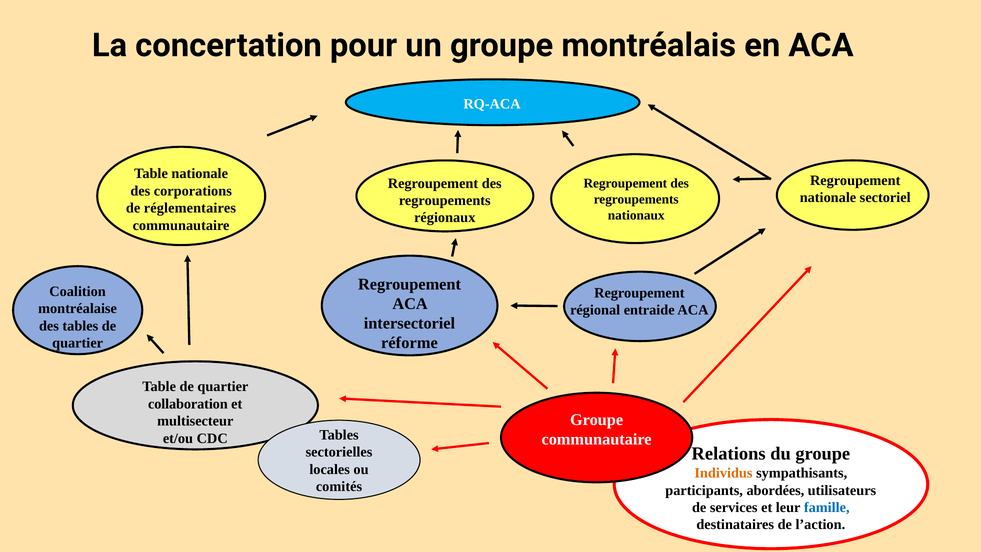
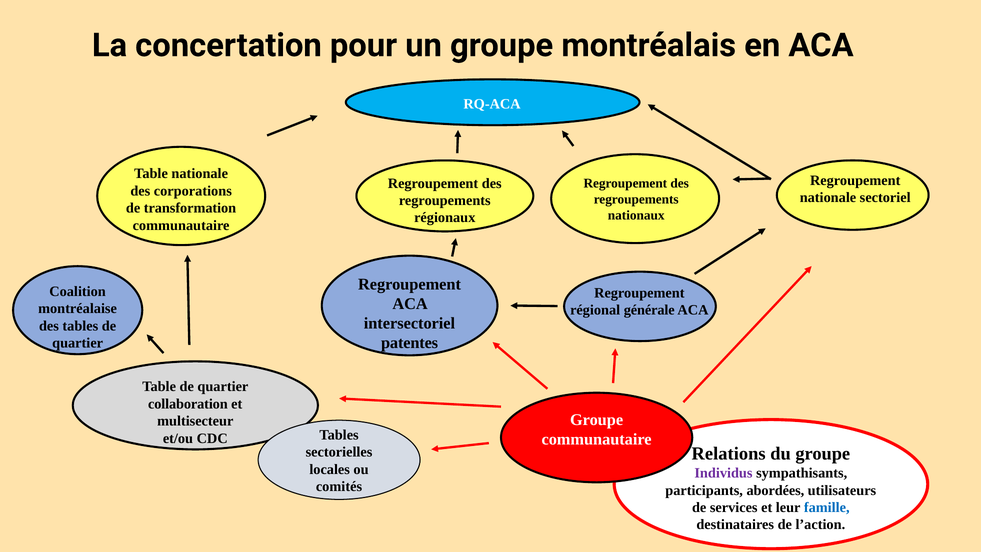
réglementaires: réglementaires -> transformation (190, 208)
entraide: entraide -> générale (649, 310)
réforme: réforme -> patentes (410, 343)
Individus colour: orange -> purple (723, 473)
